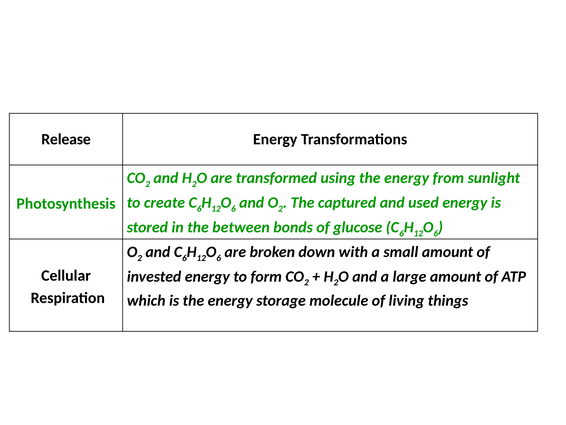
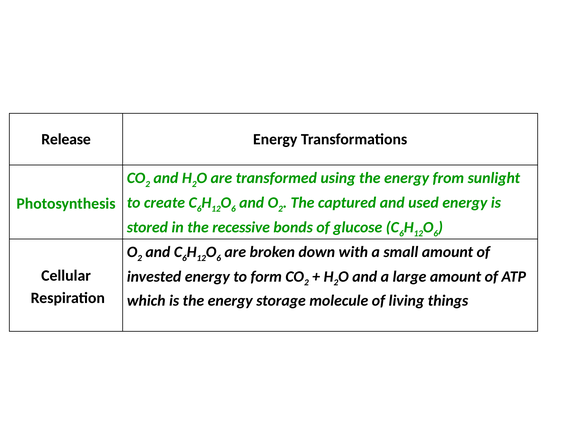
between: between -> recessive (241, 227)
